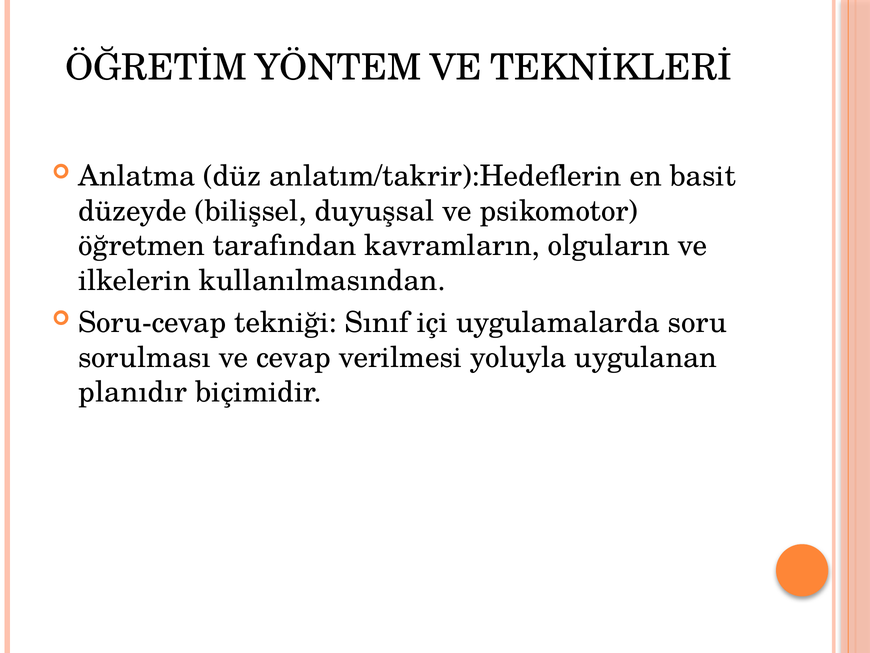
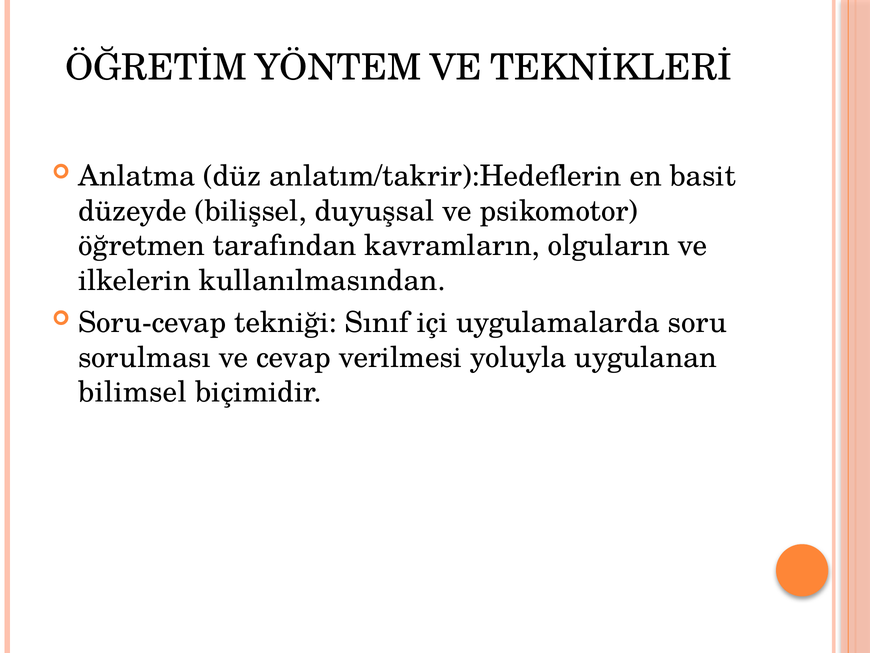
planıdır: planıdır -> bilimsel (133, 392)
